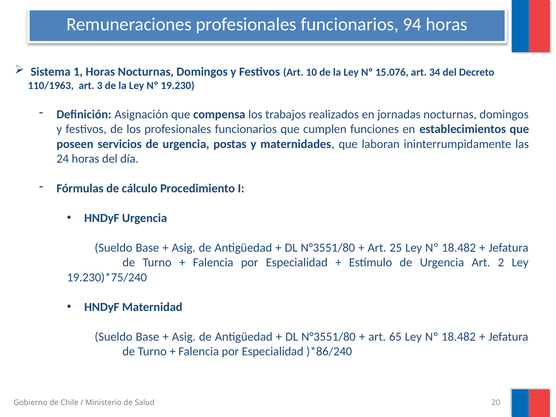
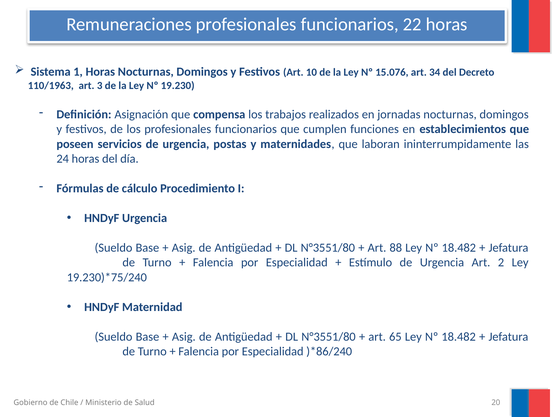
94: 94 -> 22 (412, 24)
25: 25 -> 88 (396, 248)
